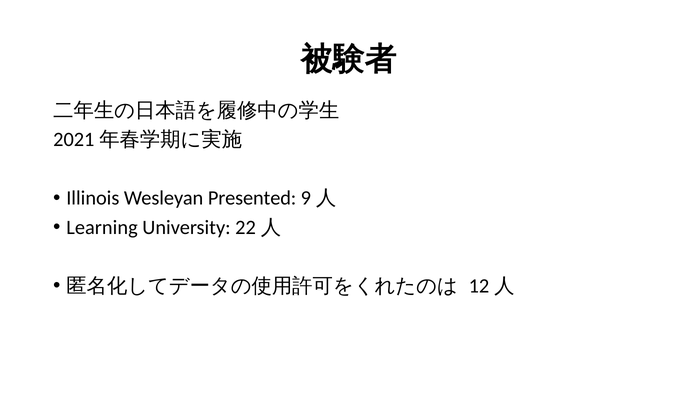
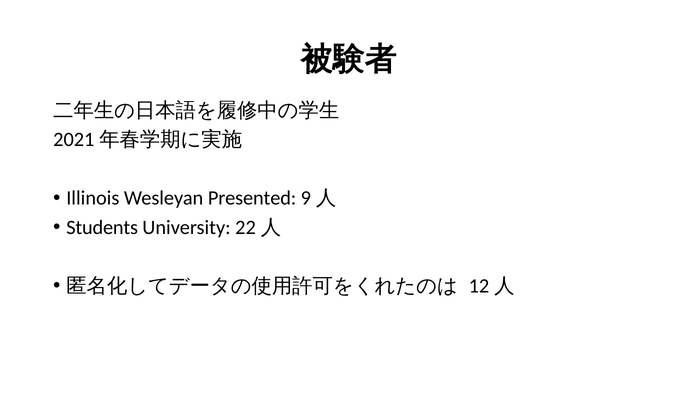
Learning: Learning -> Students (102, 227)
